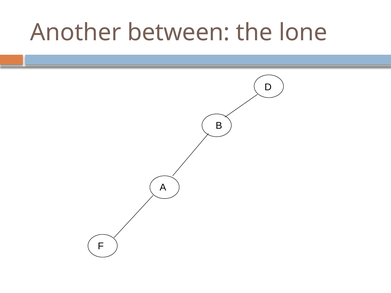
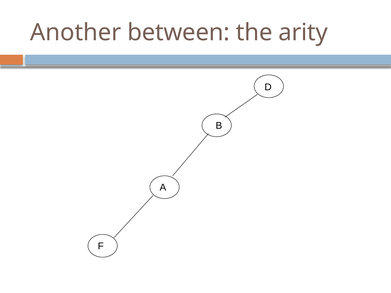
lone: lone -> arity (303, 33)
